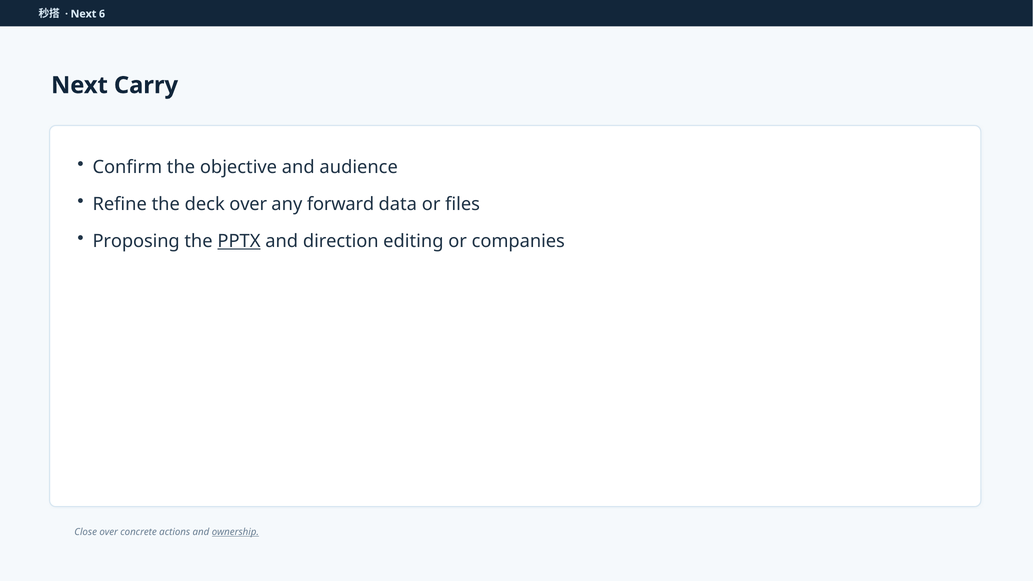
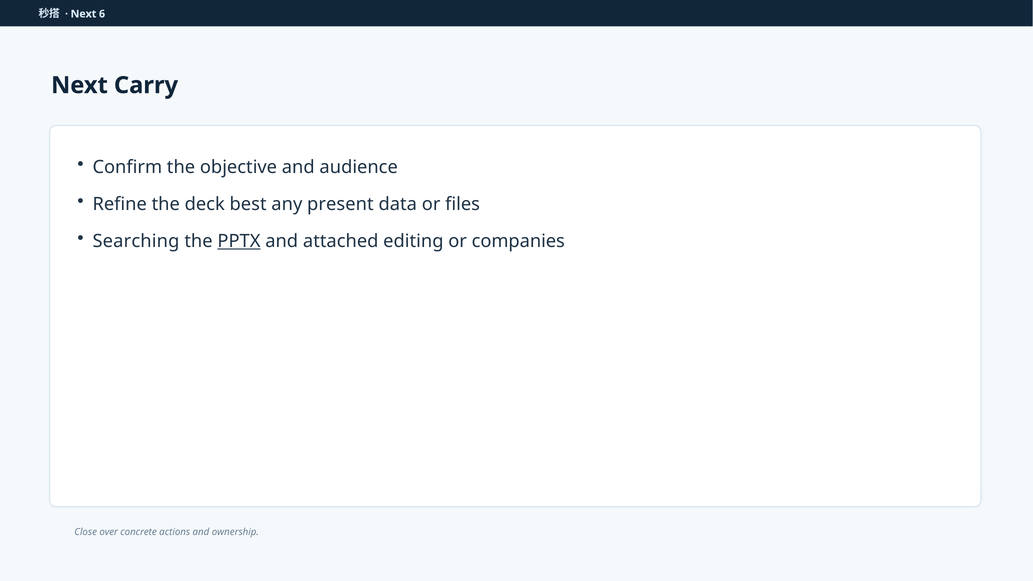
deck over: over -> best (248, 204)
forward: forward -> present (340, 204)
Proposing: Proposing -> Searching (136, 241)
direction: direction -> attached (341, 241)
ownership underline: present -> none (235, 532)
